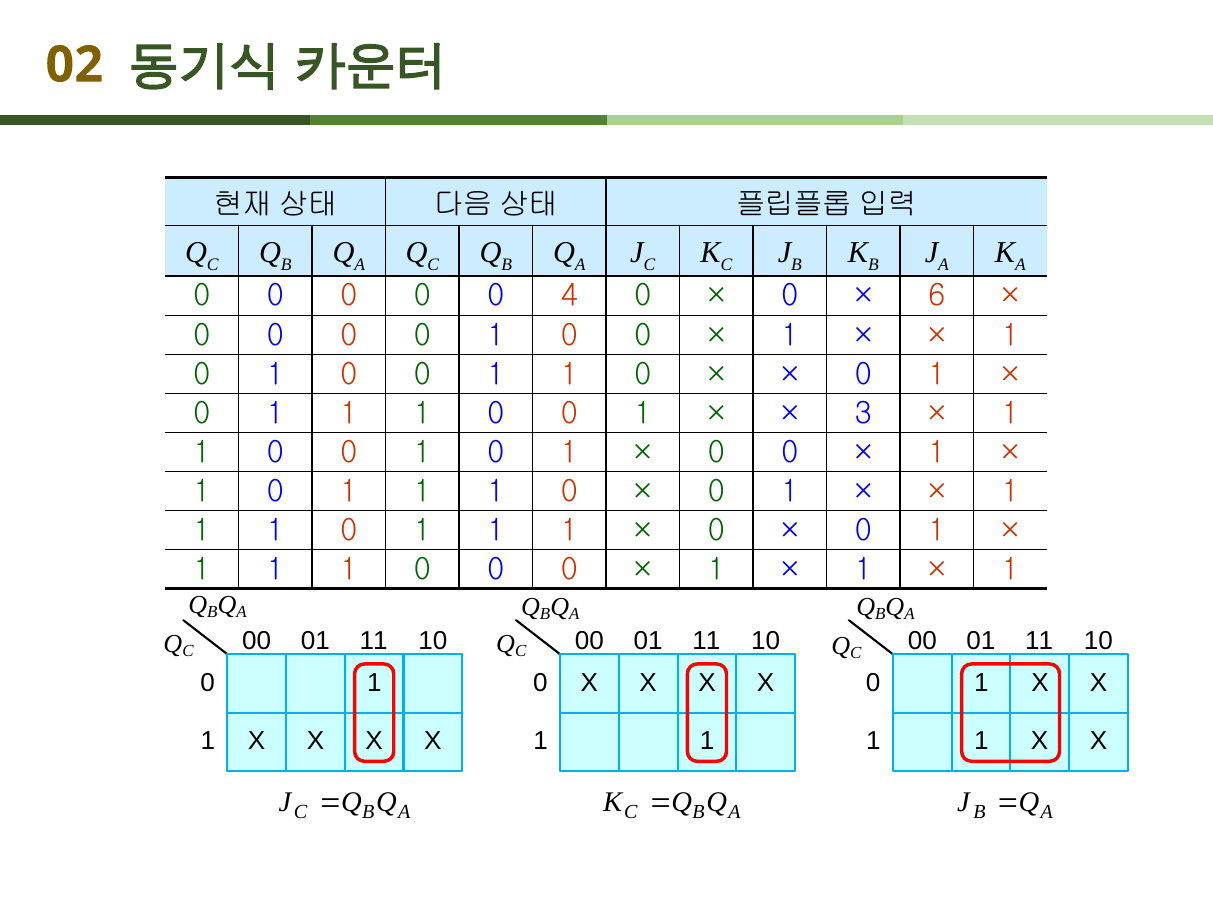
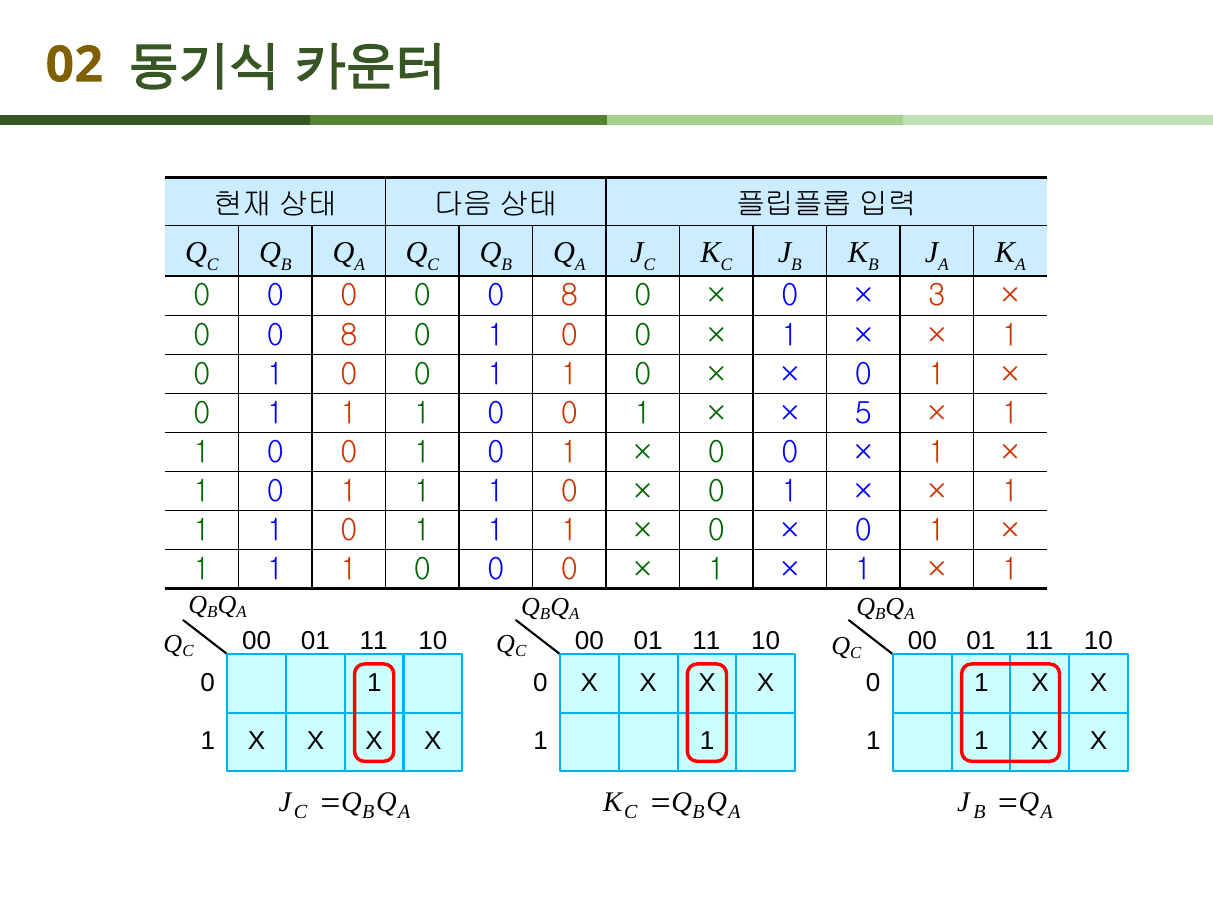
0 0 0 4: 4 -> 8 (569, 296)
6: 6 -> 3 (937, 296)
0: 0 -> 8 (349, 335)
3: 3 -> 5 (863, 414)
